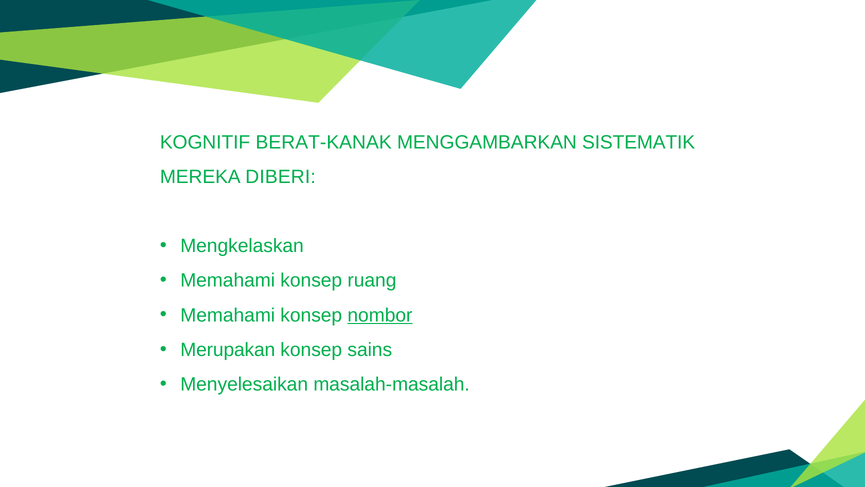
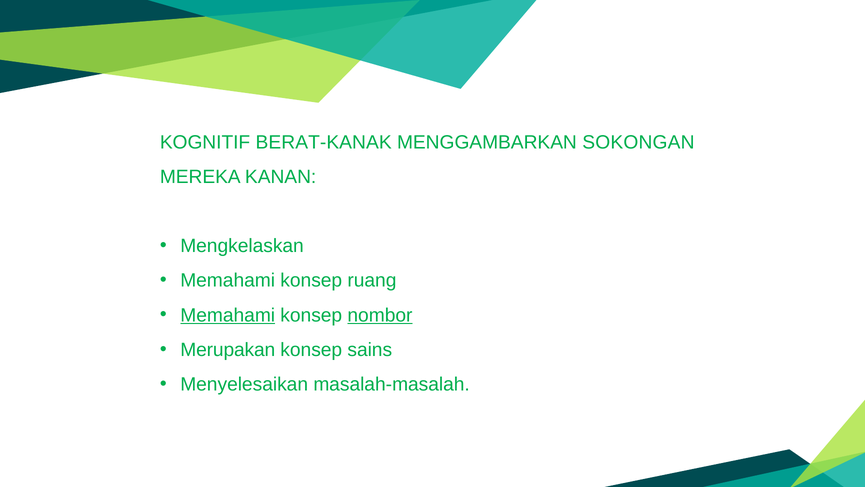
SISTEMATIK: SISTEMATIK -> SOKONGAN (638, 142)
DIBERI: DIBERI -> KANAN (281, 177)
Memahami underline: none -> present (228, 315)
